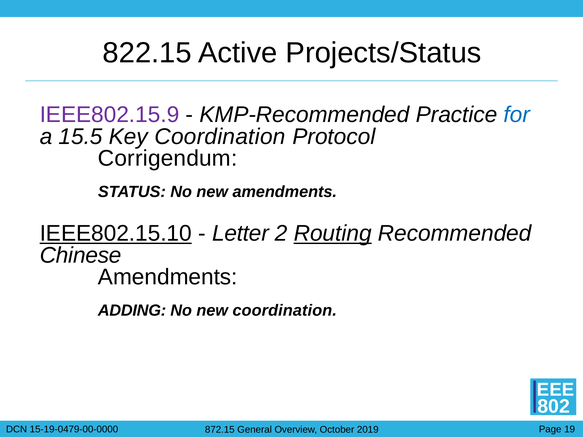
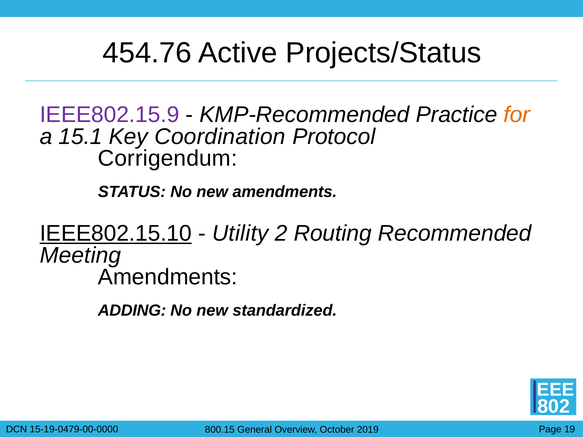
822.15: 822.15 -> 454.76 (147, 53)
for colour: blue -> orange (517, 115)
15.5: 15.5 -> 15.1 (81, 137)
Letter: Letter -> Utility (240, 234)
Routing underline: present -> none (333, 234)
Chinese: Chinese -> Meeting (80, 255)
new coordination: coordination -> standardized (285, 311)
872.15: 872.15 -> 800.15 (220, 430)
